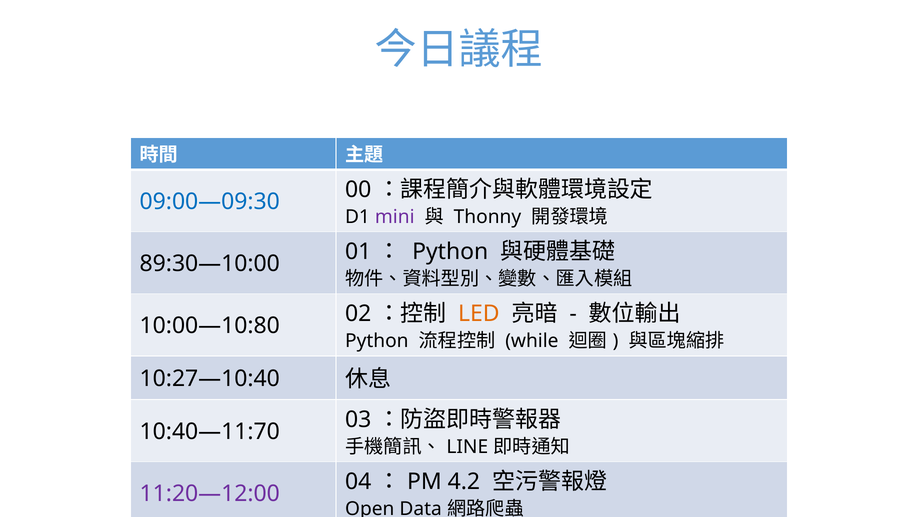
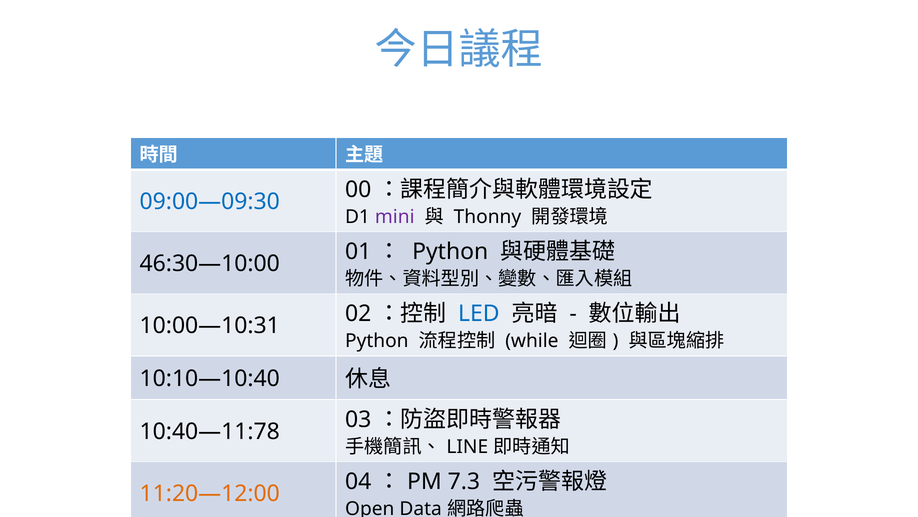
89:30—10:00: 89:30—10:00 -> 46:30—10:00 (210, 263)
LED colour: orange -> blue (479, 313)
10:00—10:80: 10:00—10:80 -> 10:00—10:31 (210, 325)
10:27—10:40: 10:27—10:40 -> 10:10—10:40 (210, 378)
10:40—11:70: 10:40—11:70 -> 10:40—11:78 (210, 431)
4.2: 4.2 -> 7.3 (464, 481)
11:20—12:00 colour: purple -> orange (210, 493)
